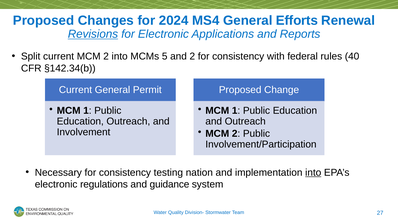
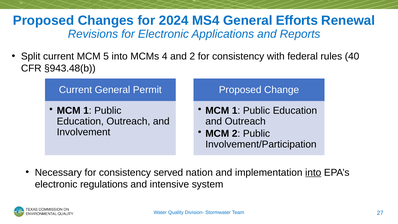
Revisions underline: present -> none (93, 34)
current MCM 2: 2 -> 5 (106, 56)
5: 5 -> 4 (165, 56)
§142.34(b: §142.34(b -> §943.48(b (70, 68)
testing: testing -> served (168, 172)
guidance: guidance -> intensive (169, 184)
